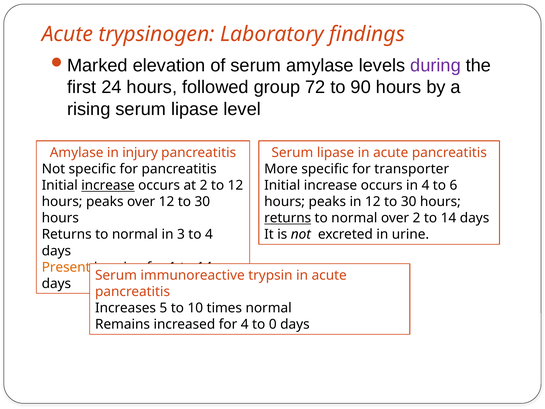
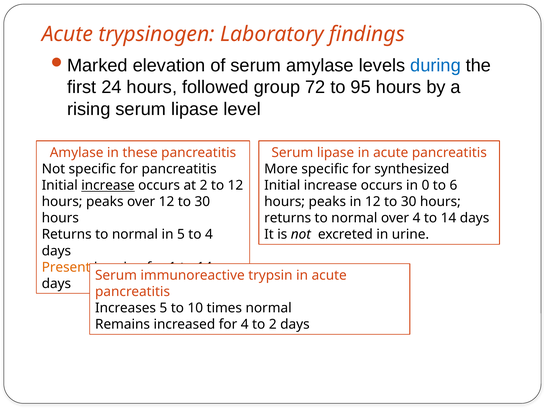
during colour: purple -> blue (436, 65)
90: 90 -> 95 (361, 87)
injury: injury -> these (140, 153)
transporter: transporter -> synthesized (412, 169)
in 4: 4 -> 0 (425, 185)
returns underline: present -> none (288, 218)
over 2: 2 -> 4 (417, 218)
in 3: 3 -> 5 (181, 234)
to 0: 0 -> 2 (273, 324)
